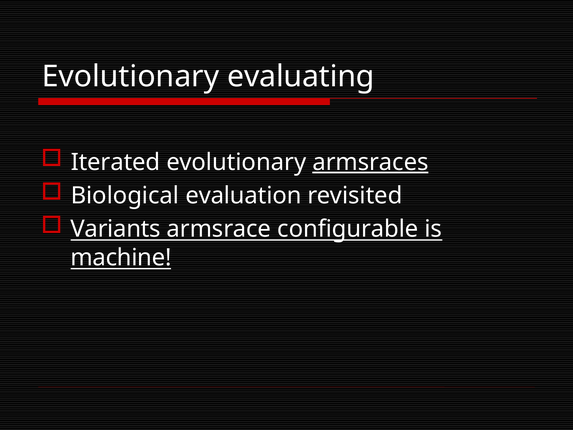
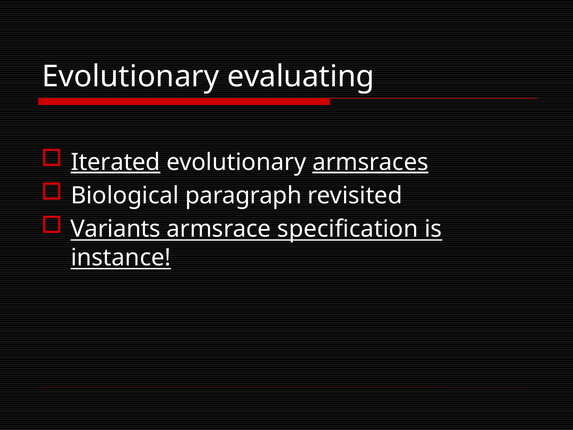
Iterated underline: none -> present (116, 162)
evaluation: evaluation -> paragraph (243, 196)
configurable: configurable -> specification (348, 229)
machine: machine -> instance (121, 258)
